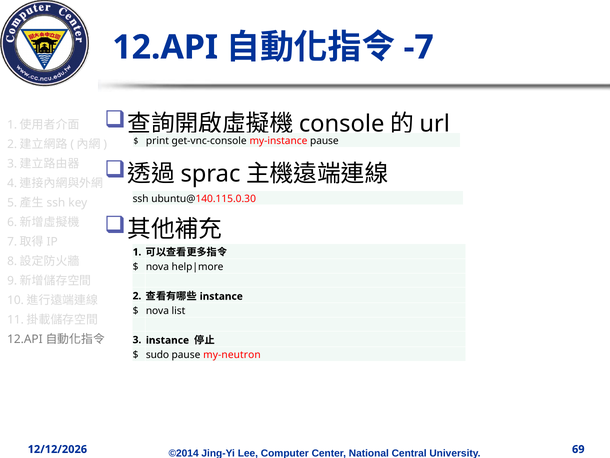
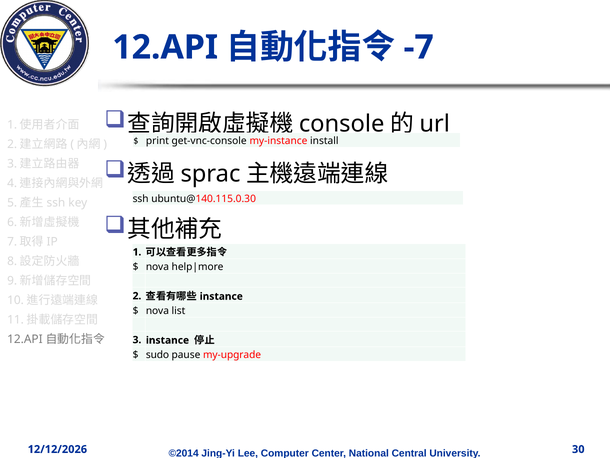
my-instance pause: pause -> install (324, 141)
my-neutron: my-neutron -> my-upgrade (232, 354)
69: 69 -> 30 (578, 449)
